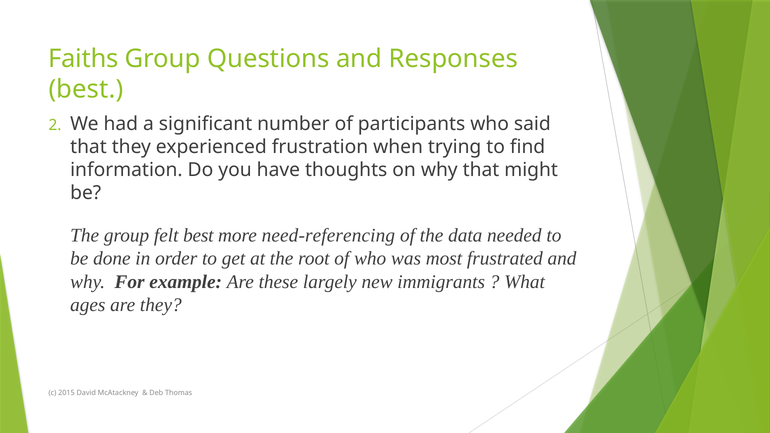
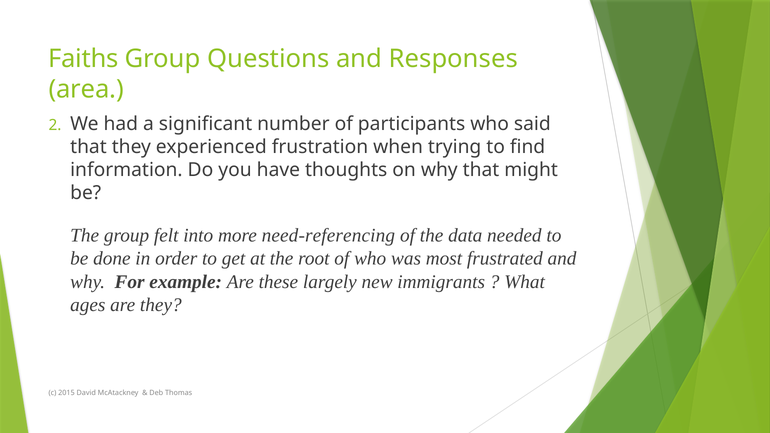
best: best -> area (86, 89)
felt best: best -> into (198, 236)
